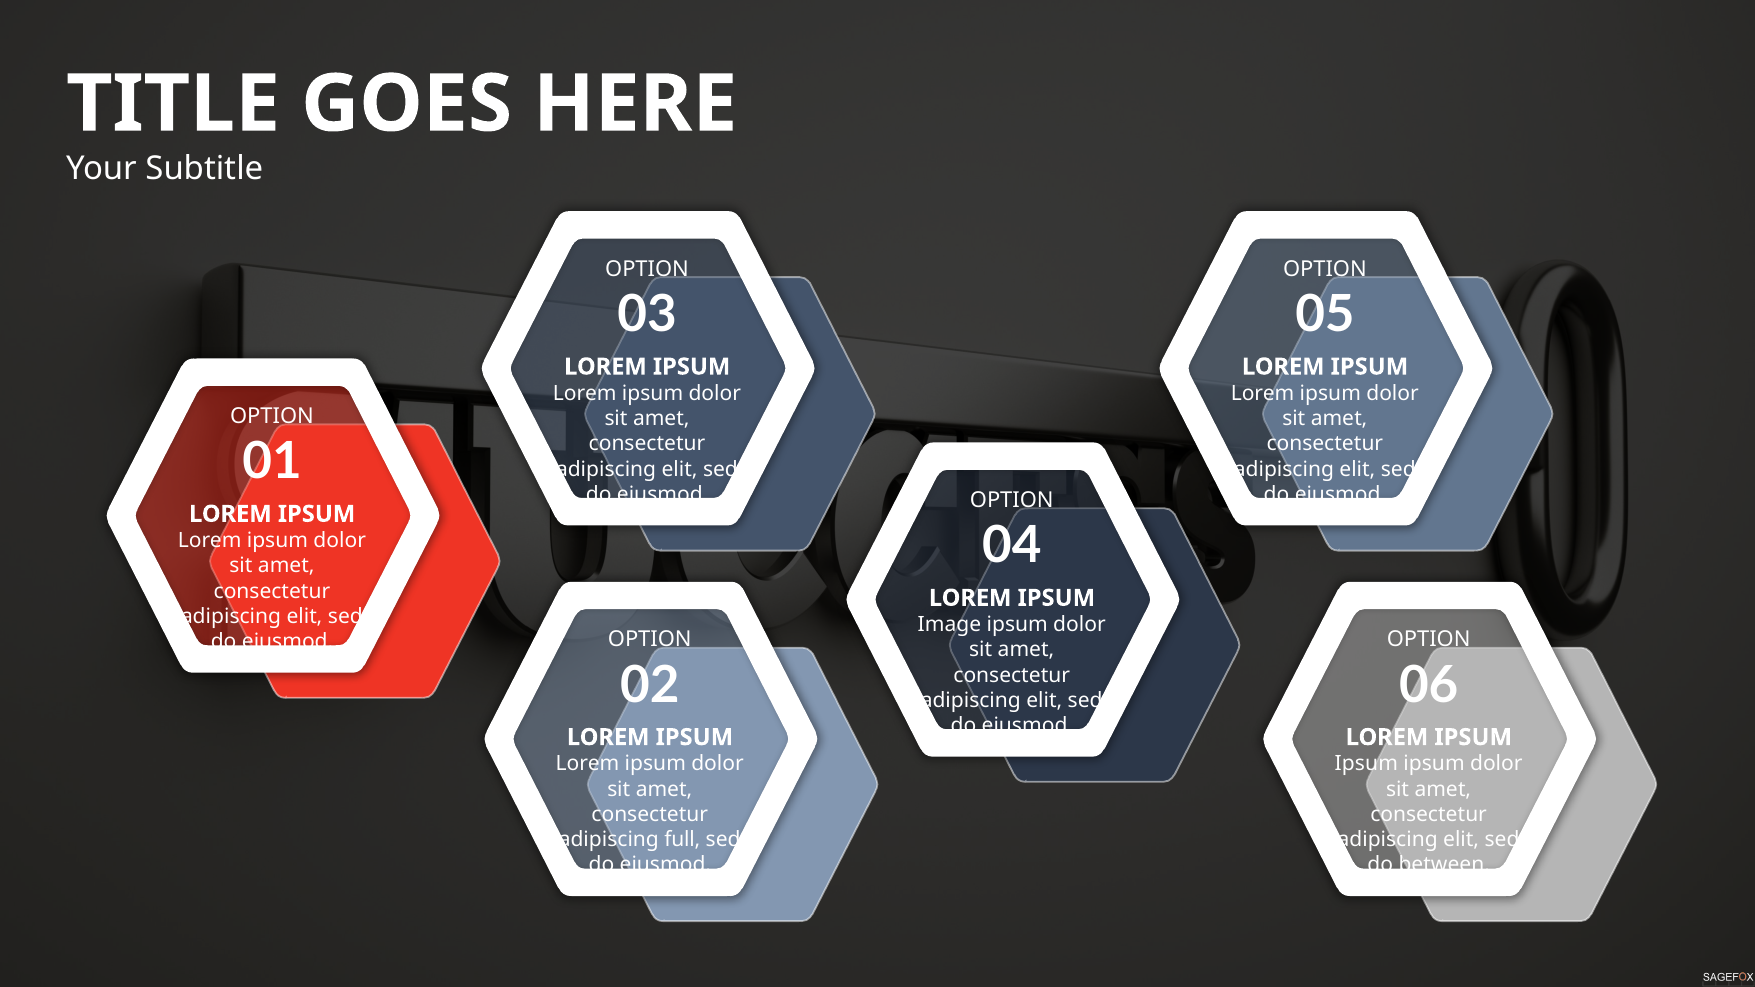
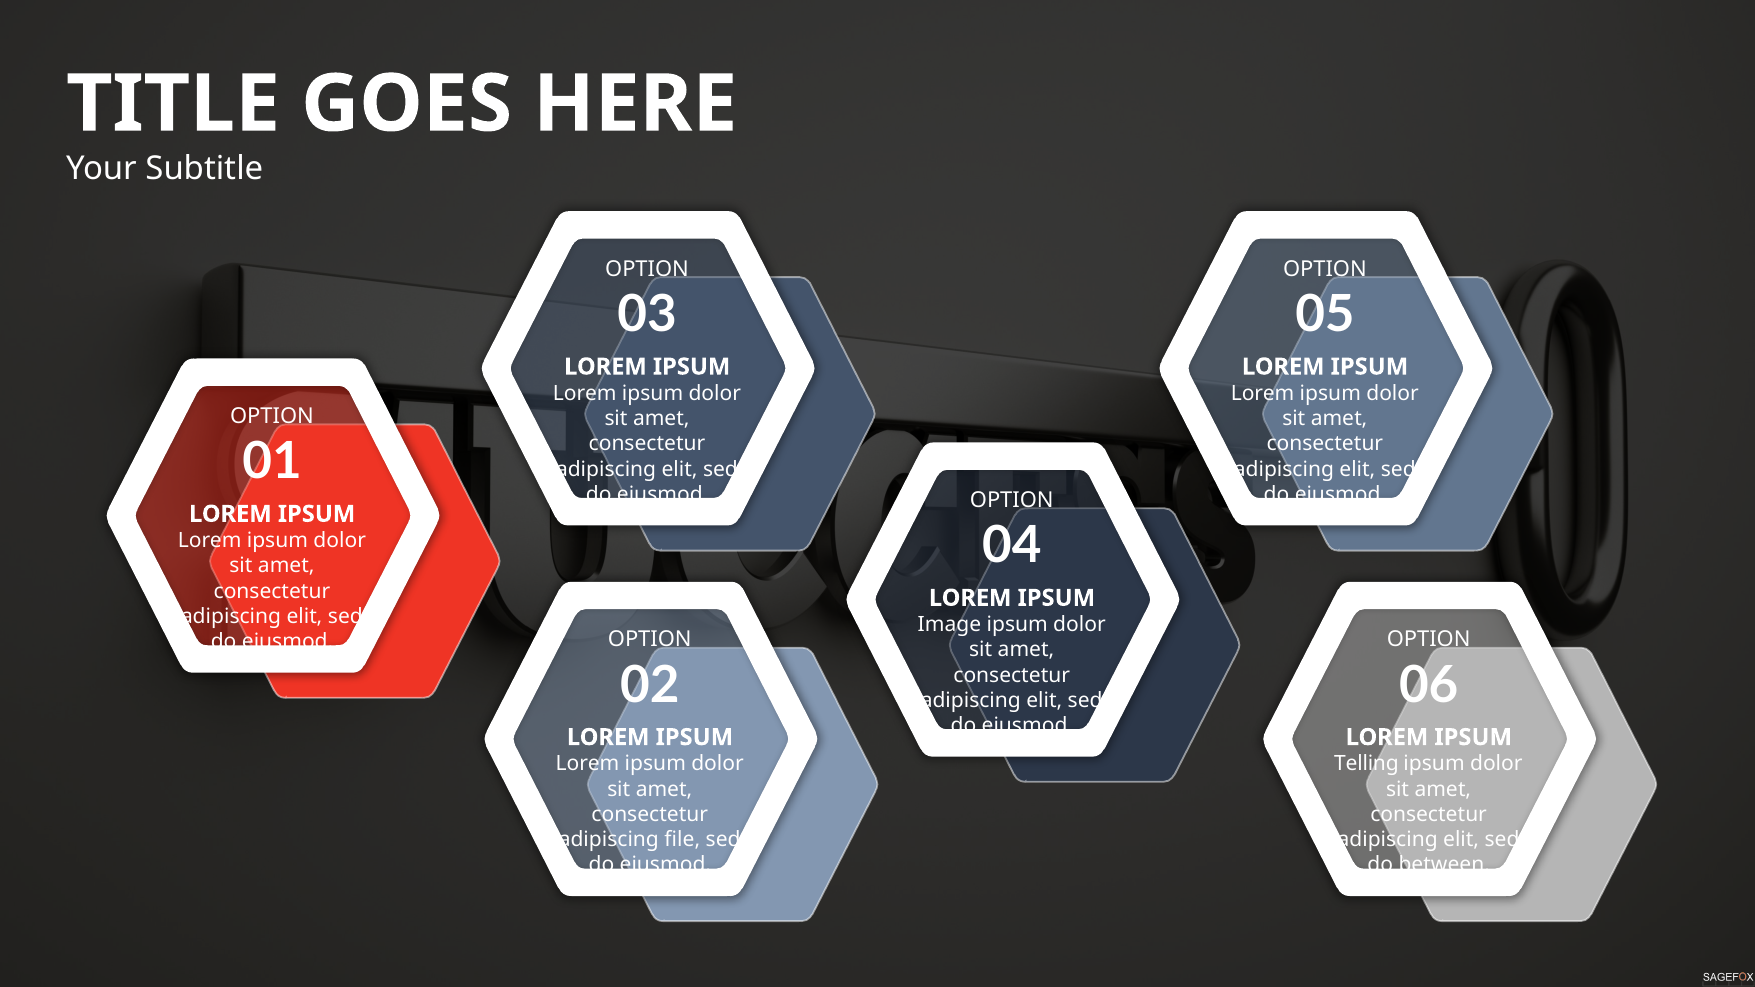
Ipsum: Ipsum -> Telling (1366, 764)
full: full -> file (682, 840)
